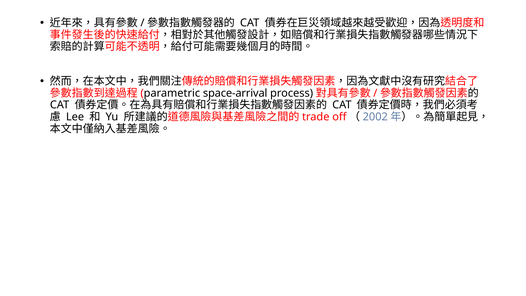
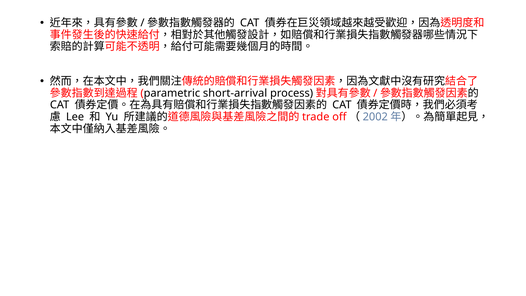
space-arrival: space-arrival -> short-arrival (235, 93)
